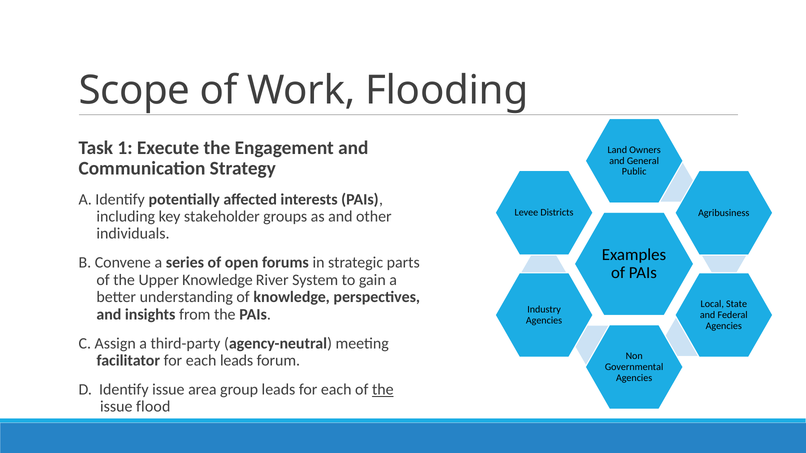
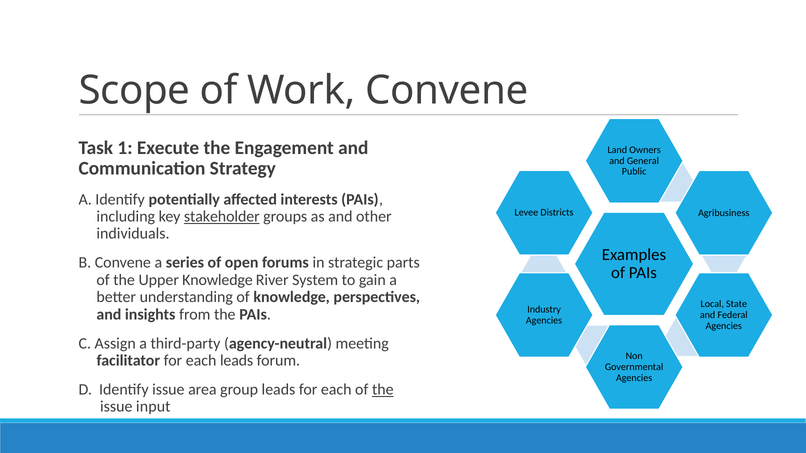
Work Flooding: Flooding -> Convene (447, 90)
stakeholder underline: none -> present (222, 217)
flood: flood -> input (153, 407)
